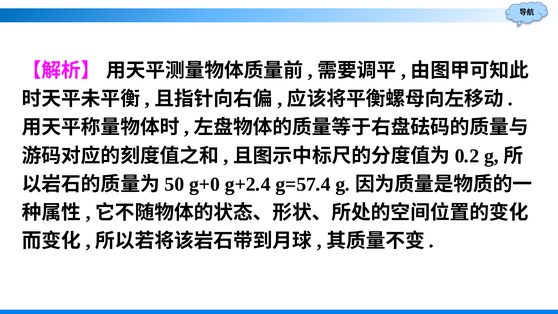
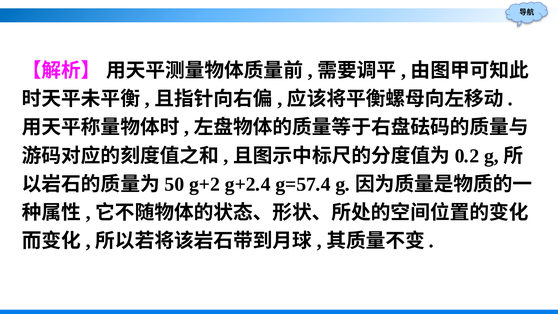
g+0: g+0 -> g+2 (205, 184)
